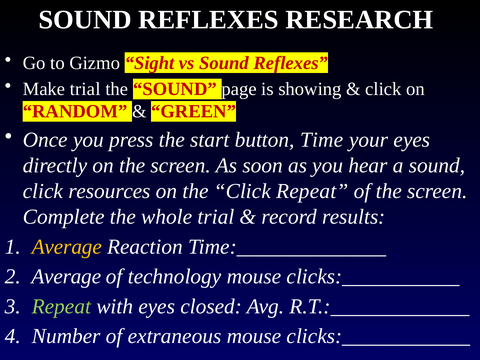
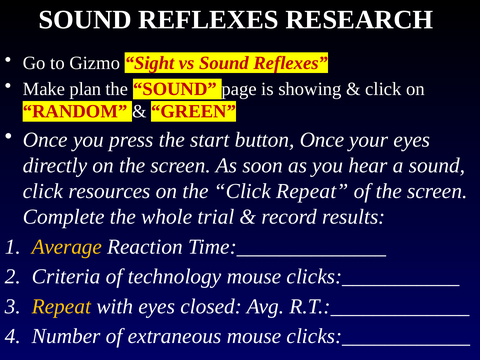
Make trial: trial -> plan (85, 89)
button Time: Time -> Once (322, 140)
Average: Average -> Criteria (66, 277)
Repeat colour: light green -> yellow (61, 306)
